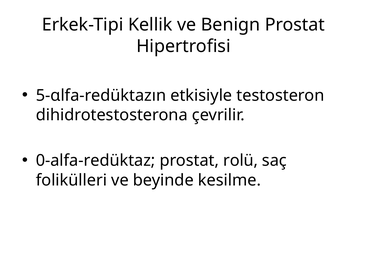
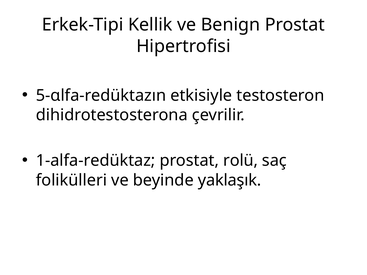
0-alfa-redüktaz: 0-alfa-redüktaz -> 1-alfa-redüktaz (96, 161)
kesilme: kesilme -> yaklaşık (230, 180)
